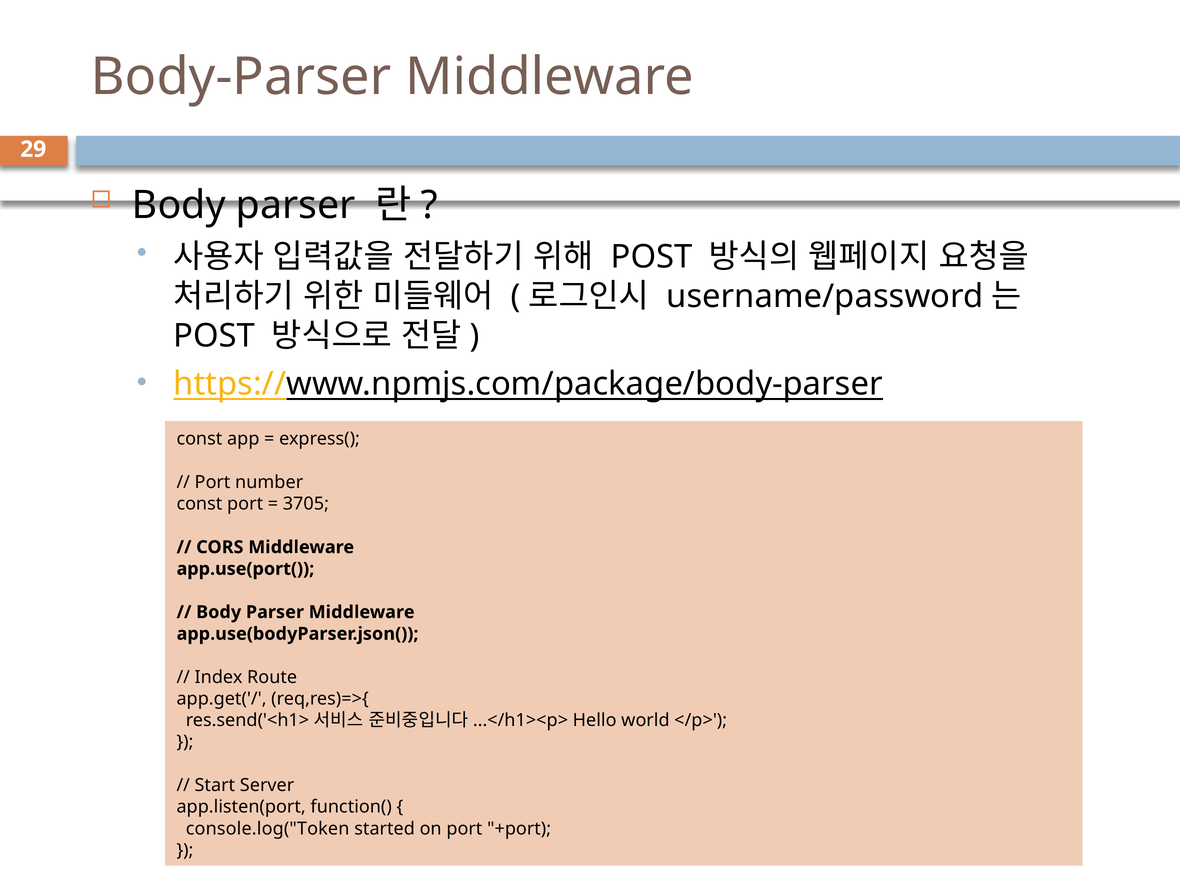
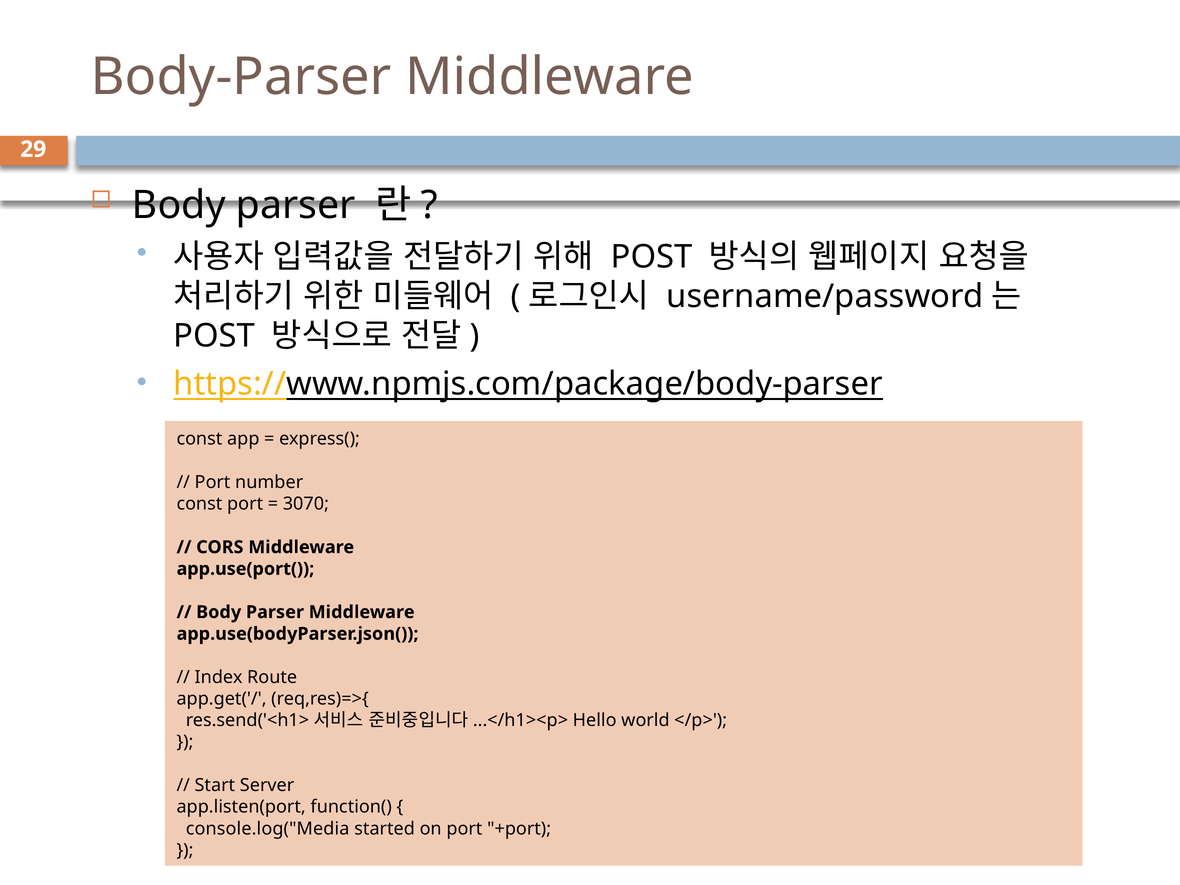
3705: 3705 -> 3070 (306, 504)
console.log("Token: console.log("Token -> console.log("Media (268, 829)
